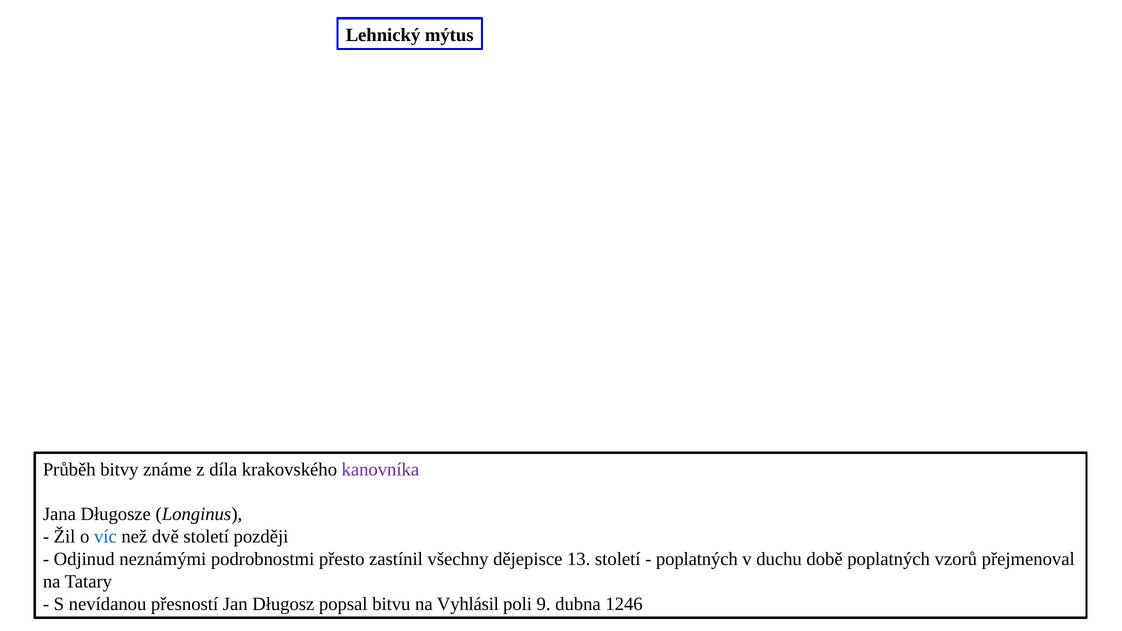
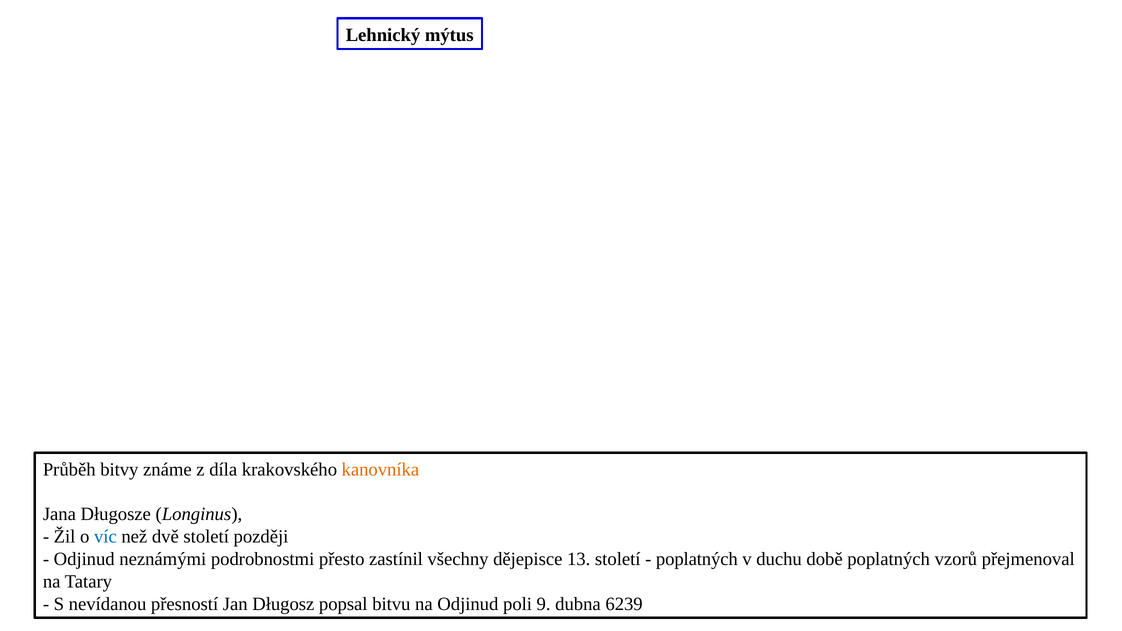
kanovníka colour: purple -> orange (380, 469)
na Vyhlásil: Vyhlásil -> Odjinud (468, 604)
1246: 1246 -> 6239 (624, 604)
